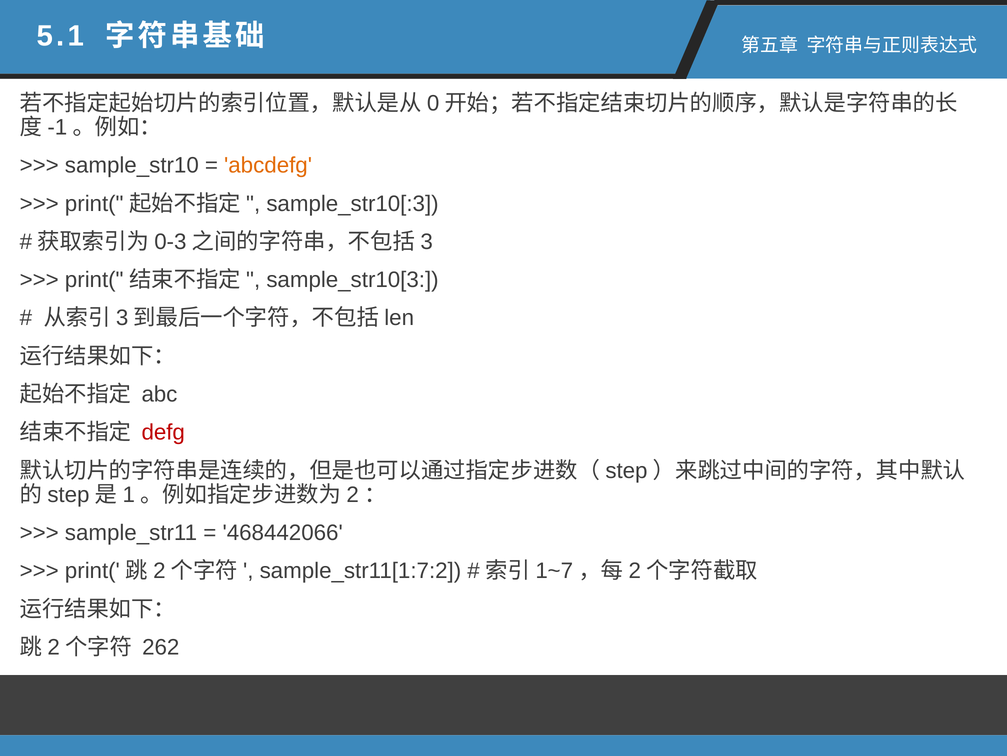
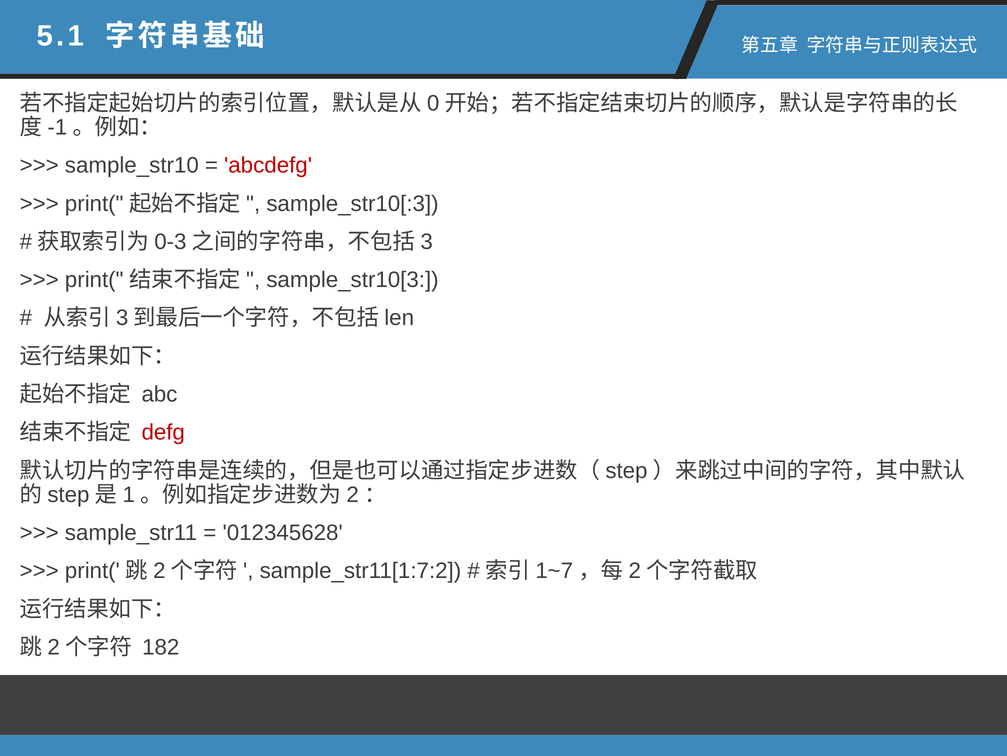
abcdefg colour: orange -> red (268, 165)
468442066: 468442066 -> 012345628 (283, 532)
262: 262 -> 182 (161, 647)
